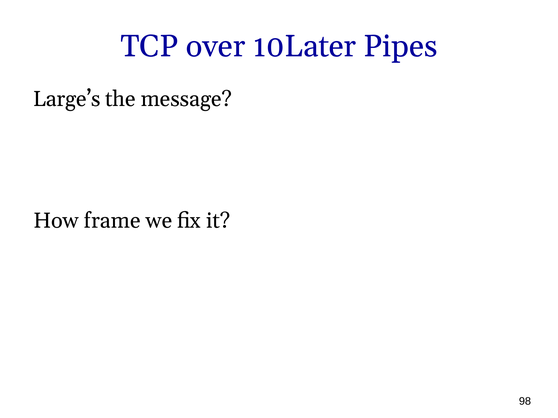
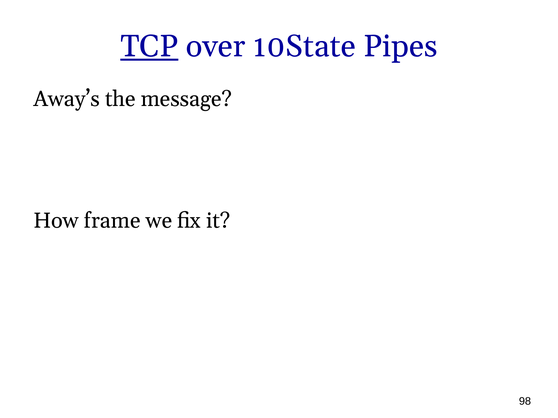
TCP underline: none -> present (149, 46)
10Later: 10Later -> 10State (304, 46)
Large’s: Large’s -> Away’s (67, 99)
